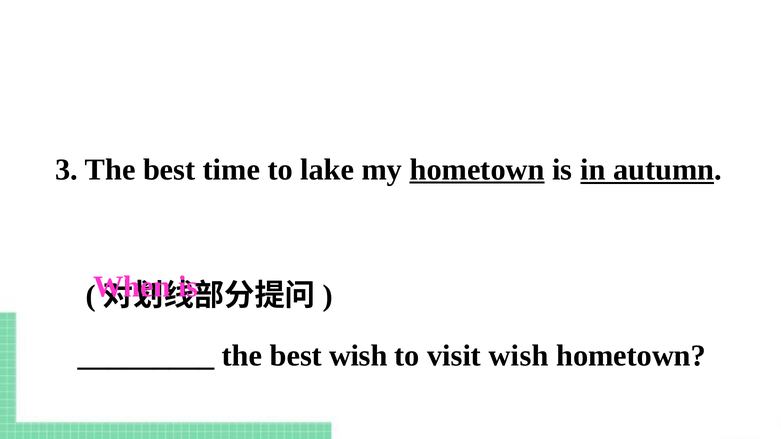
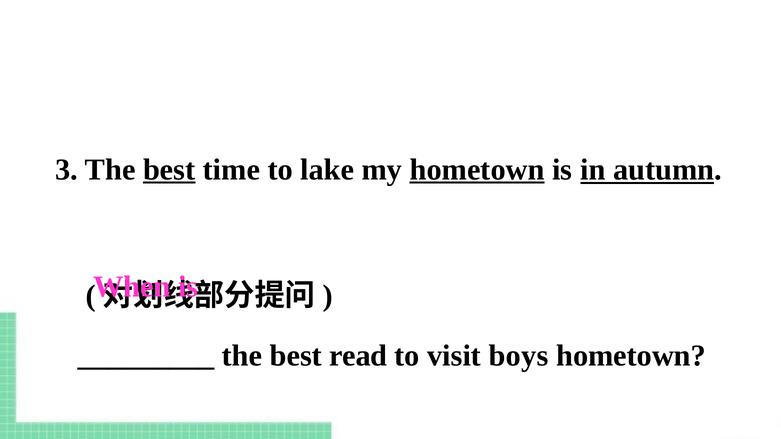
best underline: none -> present (169, 170)
best wish: wish -> read (358, 356)
visit wish: wish -> boys (519, 356)
